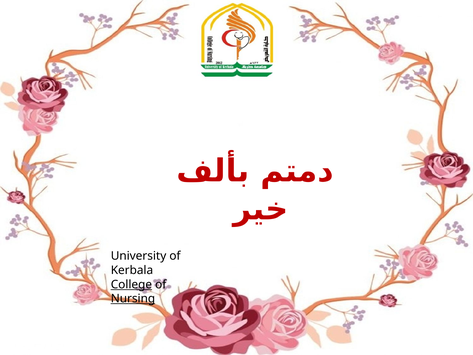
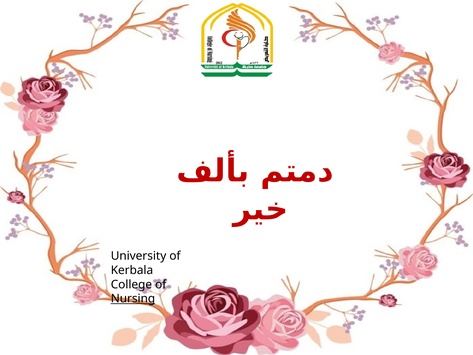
College underline: present -> none (131, 284)
